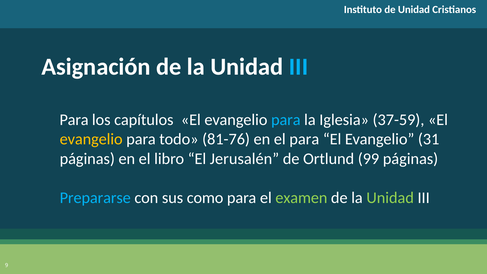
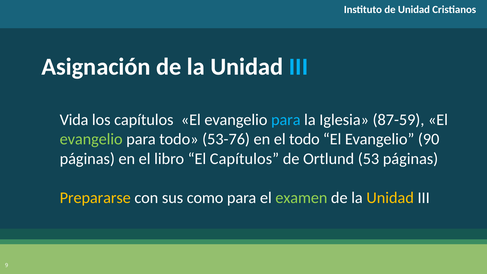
Para: Para -> Vida (74, 120)
37-59: 37-59 -> 87-59 (399, 120)
evangelio colour: yellow -> light green (91, 139)
81-76: 81-76 -> 53-76 (226, 139)
el para: para -> todo (304, 139)
31: 31 -> 90 (429, 139)
El Jerusalén: Jerusalén -> Capítulos (244, 159)
99: 99 -> 53 (369, 159)
Prepararse colour: light blue -> yellow (95, 198)
Unidad colour: light green -> yellow (390, 198)
